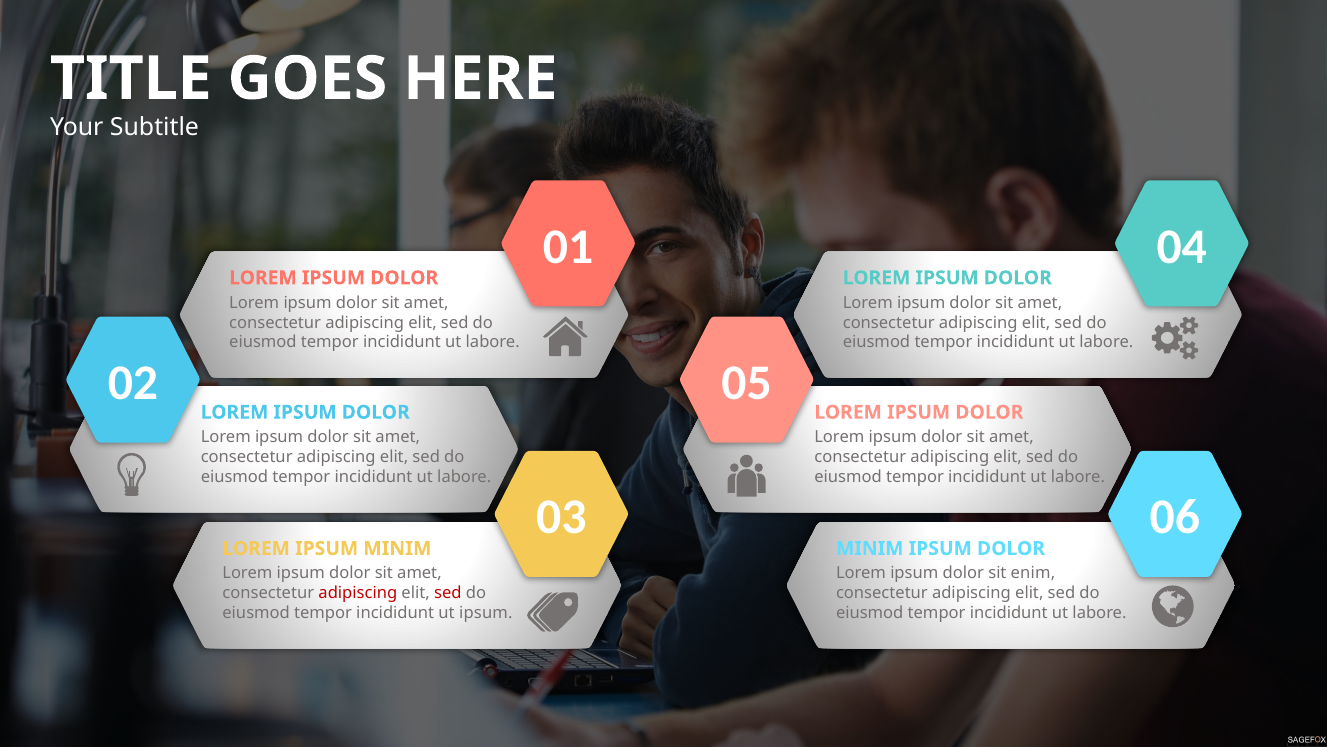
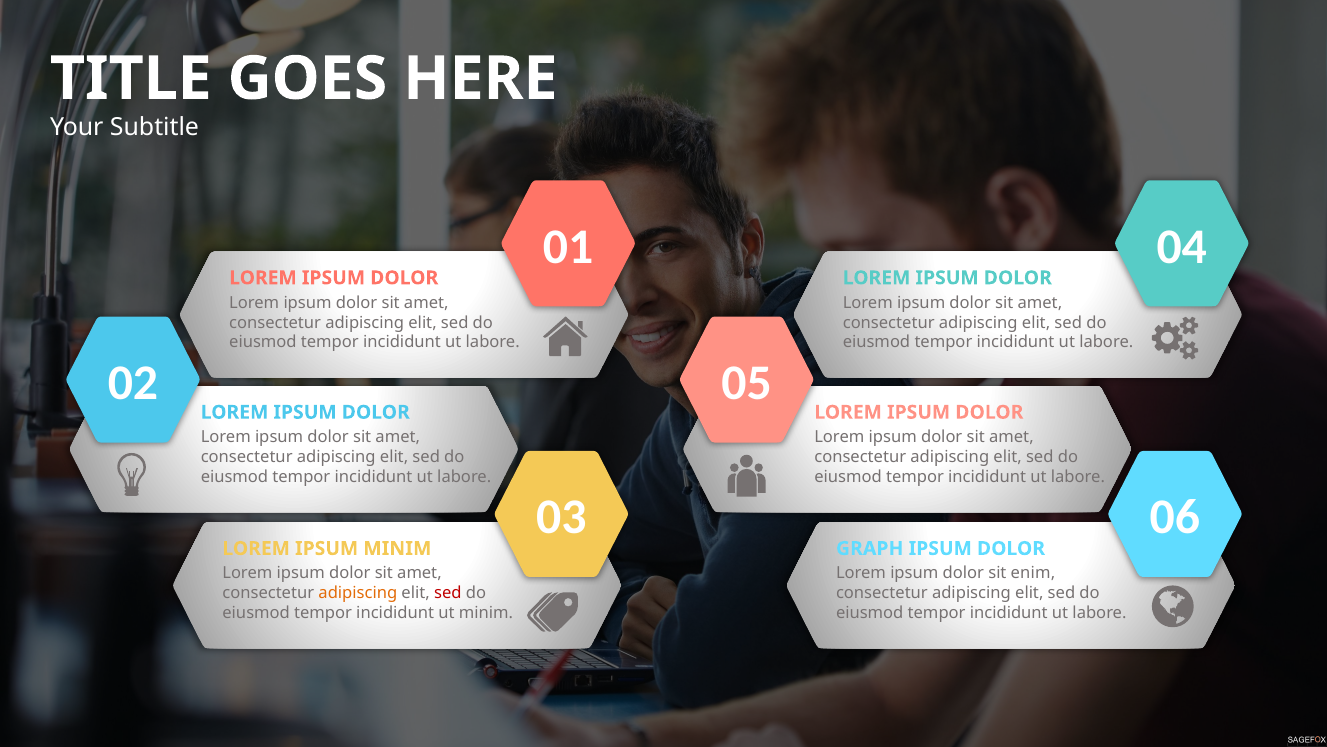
MINIM: MINIM -> GRAPH (870, 548)
adipiscing colour: red -> orange (358, 593)
ut ipsum: ipsum -> minim (486, 613)
